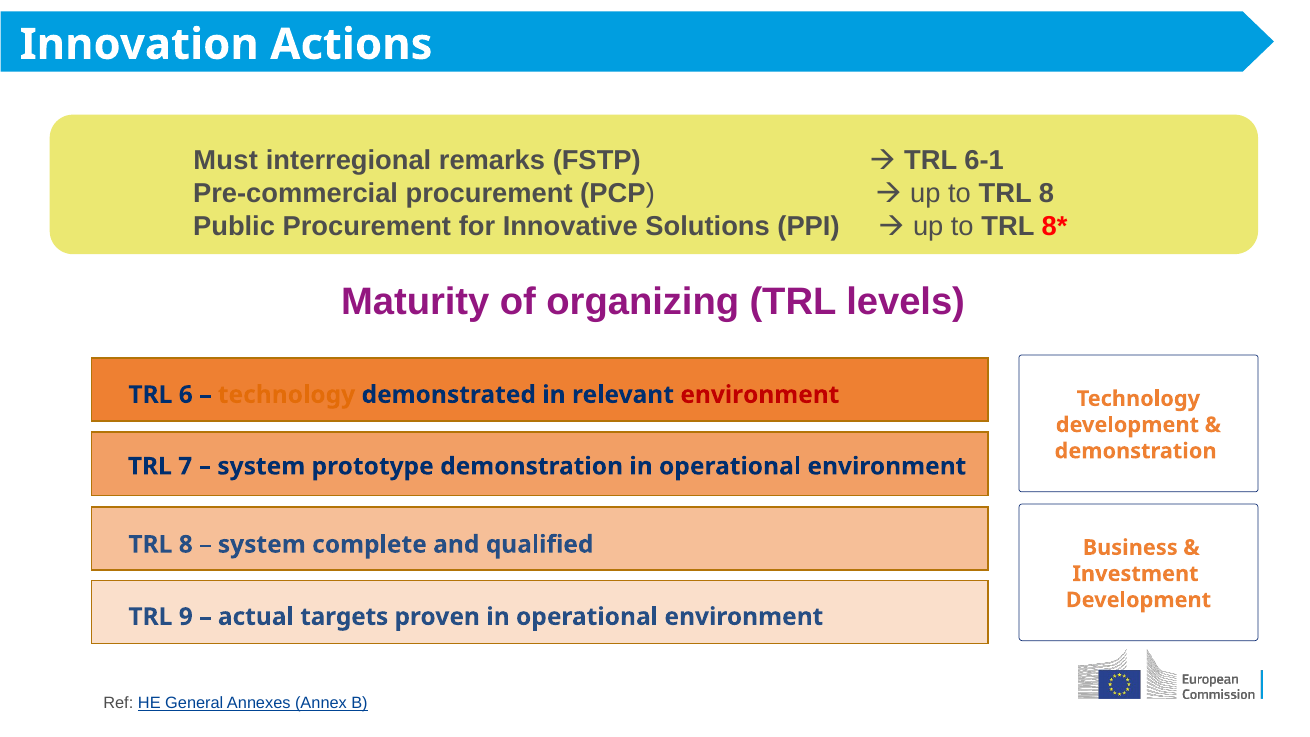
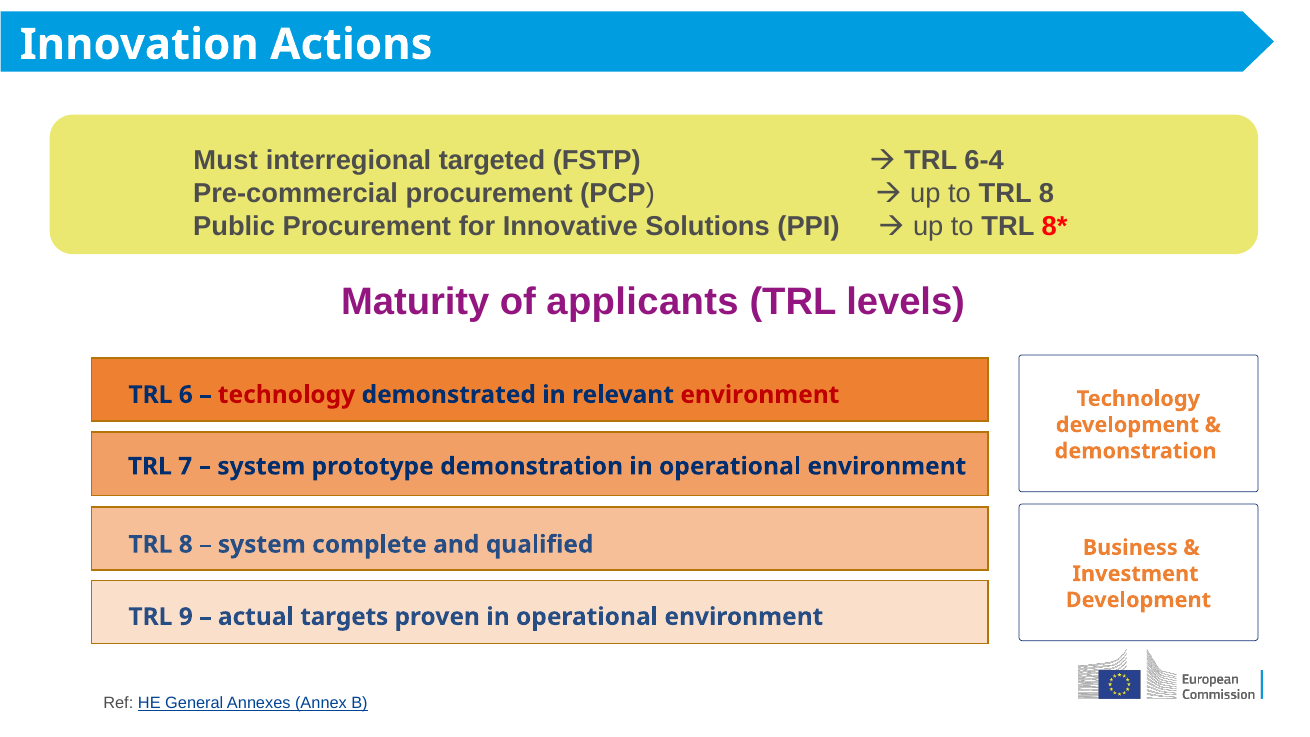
remarks: remarks -> targeted (492, 161)
6-1: 6-1 -> 6-4 (984, 161)
organizing: organizing -> applicants (643, 302)
technology colour: orange -> red (286, 395)
